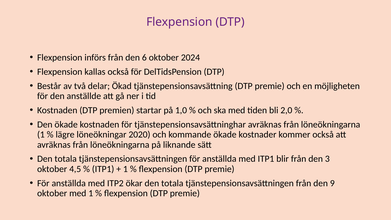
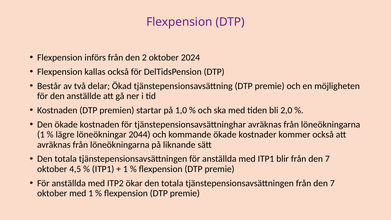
6: 6 -> 2 (144, 58)
2020: 2020 -> 2044 (139, 135)
blir från den 3: 3 -> 7 (327, 159)
tjänstepensionsavsättningen från den 9: 9 -> 7 (332, 183)
